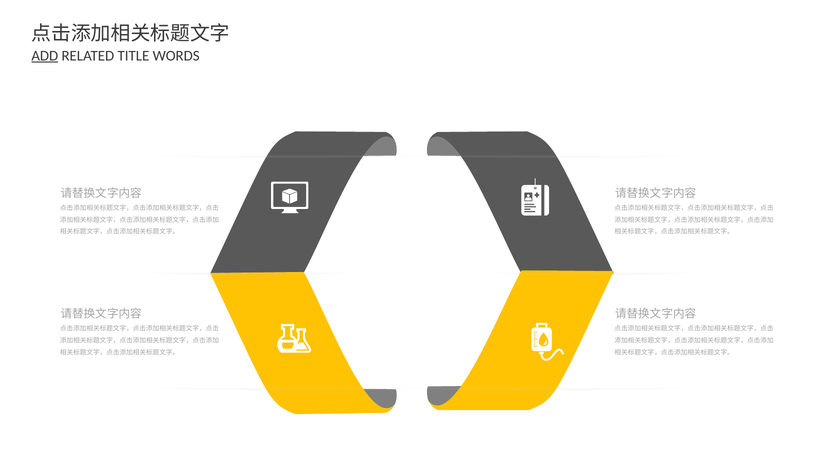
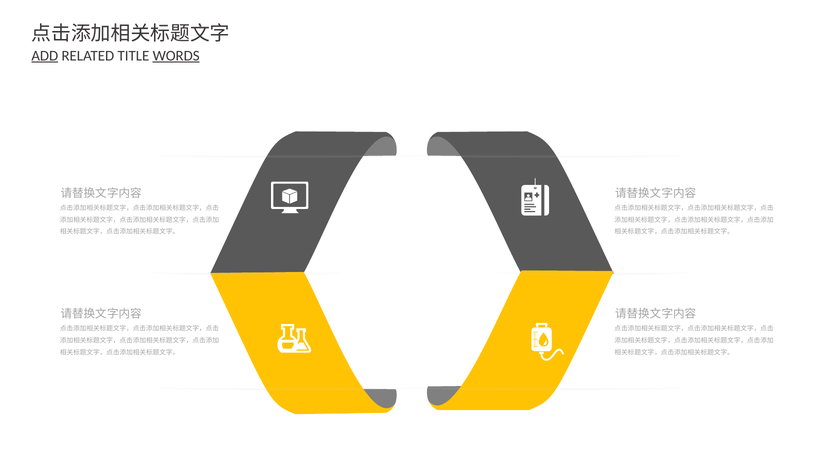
WORDS underline: none -> present (176, 56)
